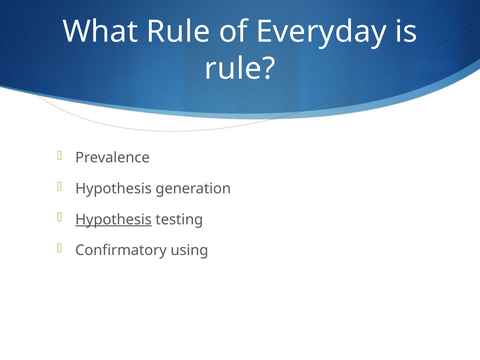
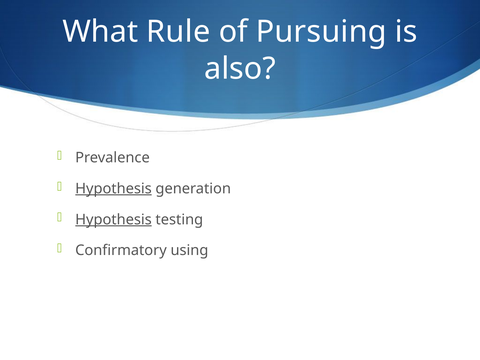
Everyday: Everyday -> Pursuing (321, 32)
rule: rule -> also (240, 69)
Hypothesis underline: none -> present (113, 189)
